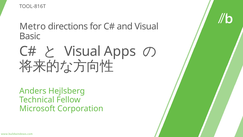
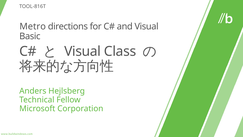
Apps: Apps -> Class (120, 51)
